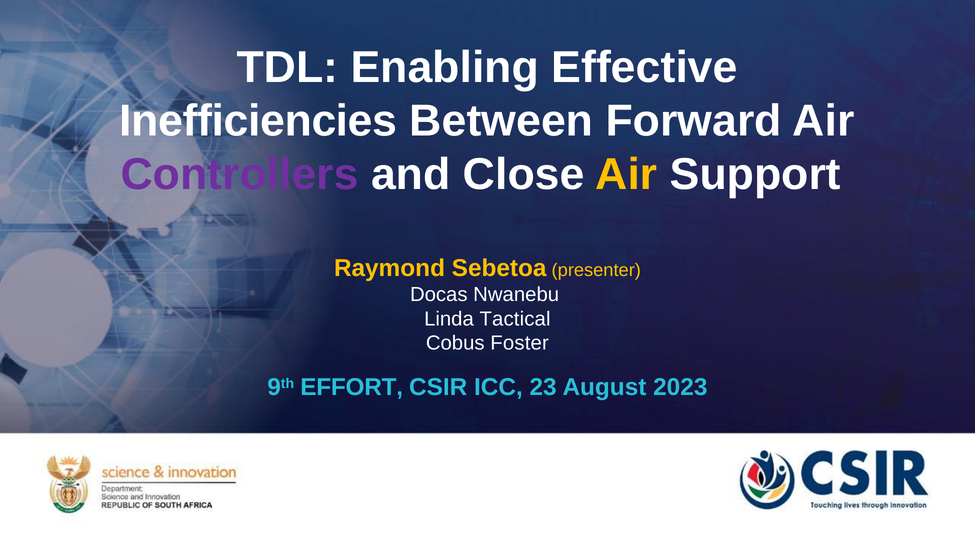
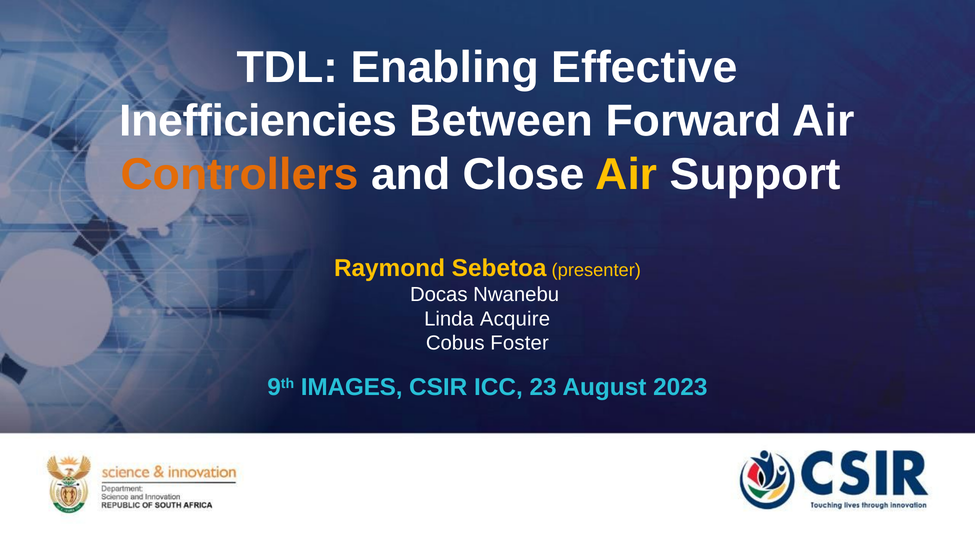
Controllers colour: purple -> orange (240, 175)
Tactical: Tactical -> Acquire (515, 319)
EFFORT: EFFORT -> IMAGES (352, 388)
